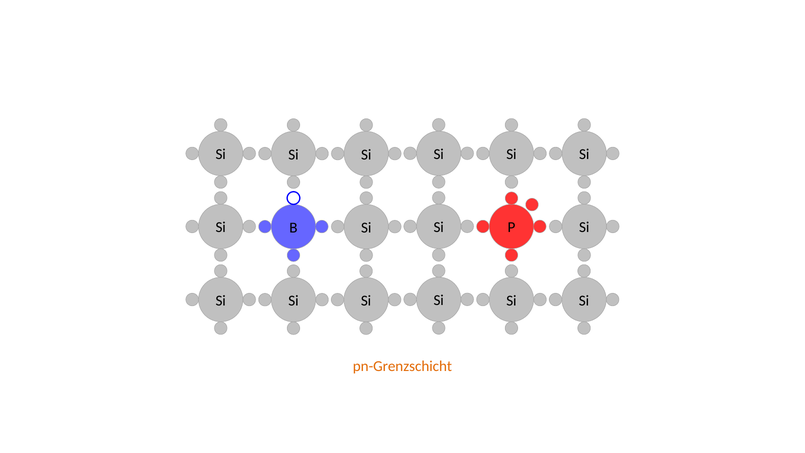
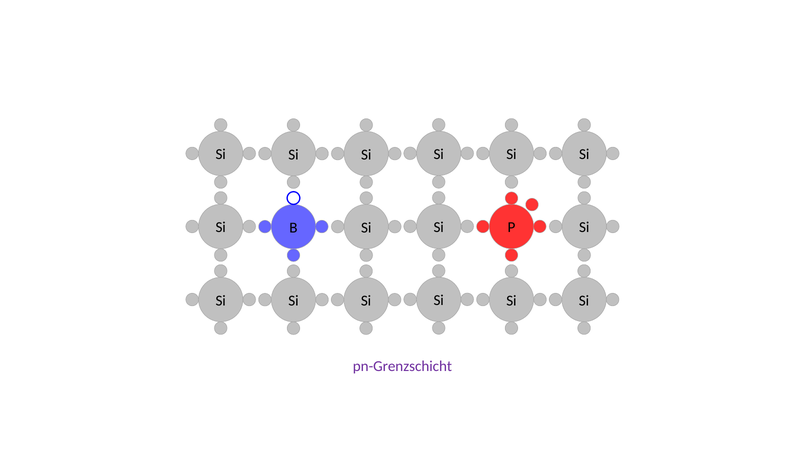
pn-Grenzschicht colour: orange -> purple (402, 366)
